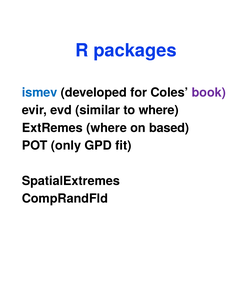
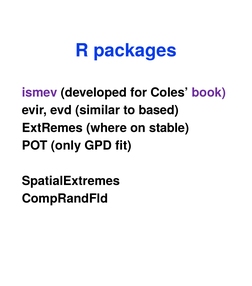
ismev colour: blue -> purple (40, 92)
to where: where -> based (159, 110)
based: based -> stable (169, 128)
